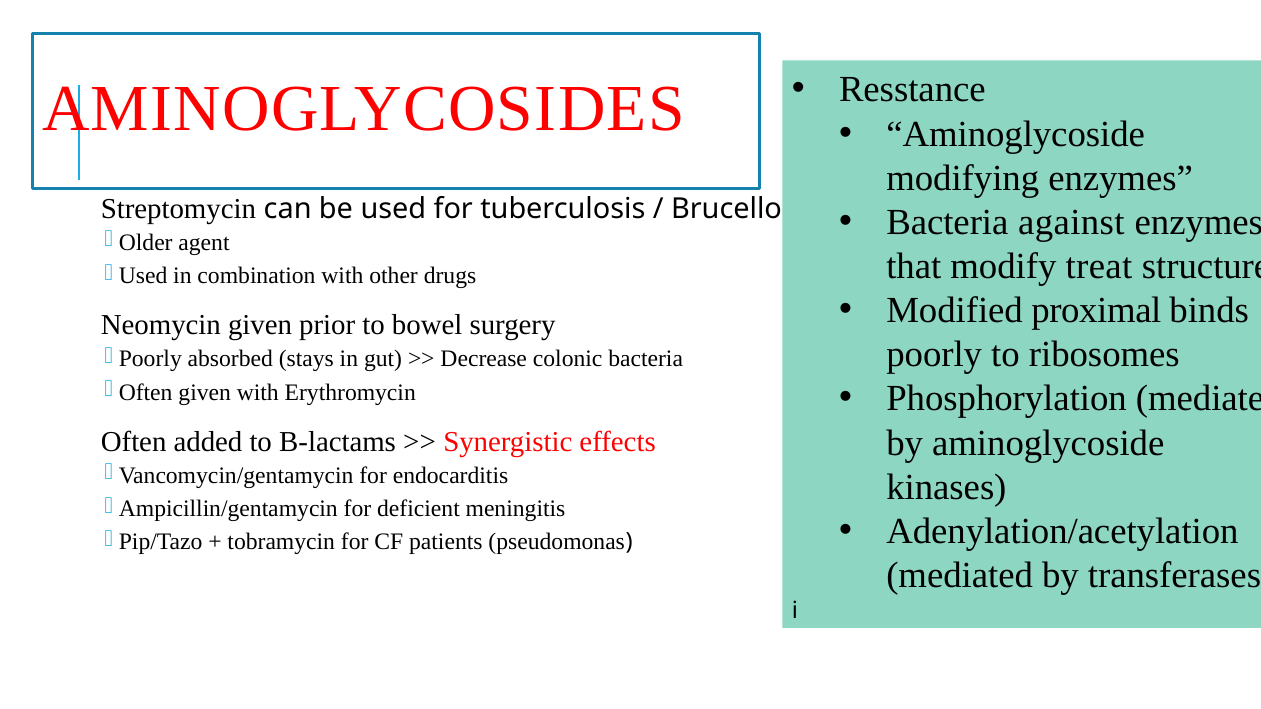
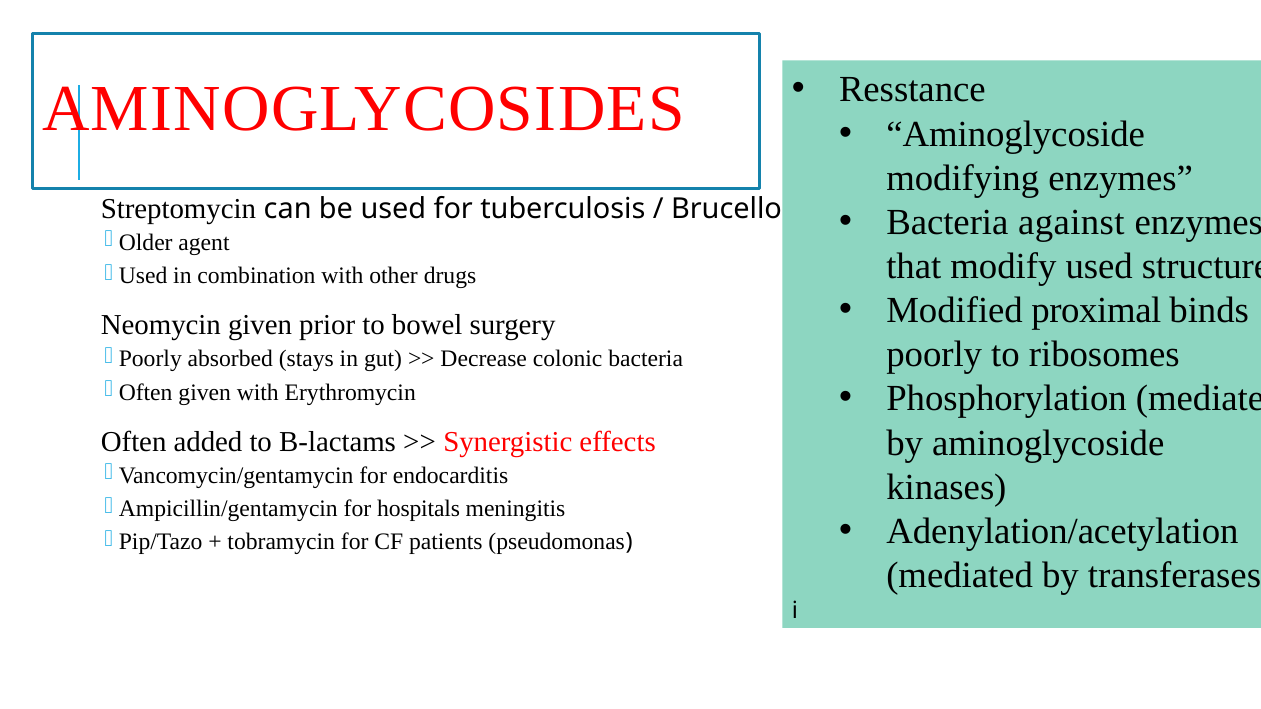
modify treat: treat -> used (1099, 266)
deficient: deficient -> hospitals (419, 509)
